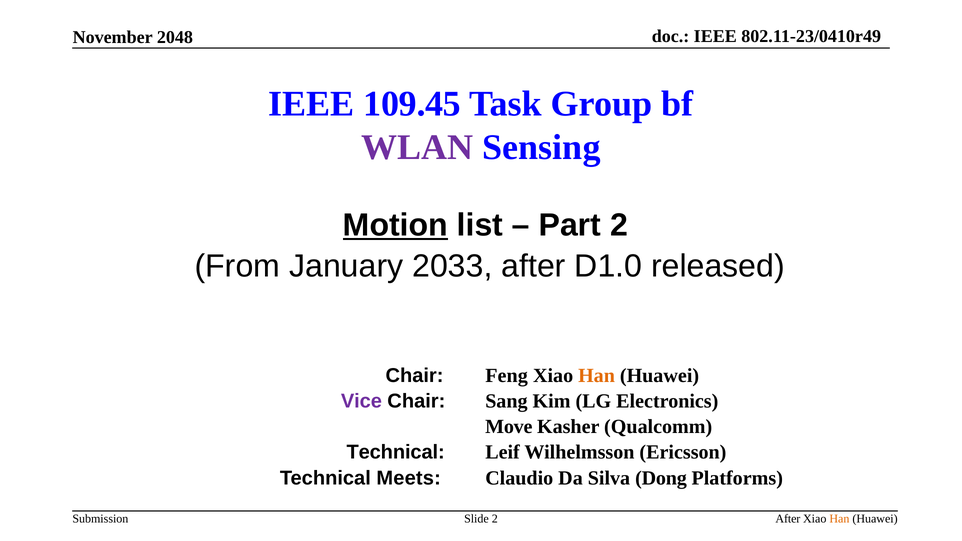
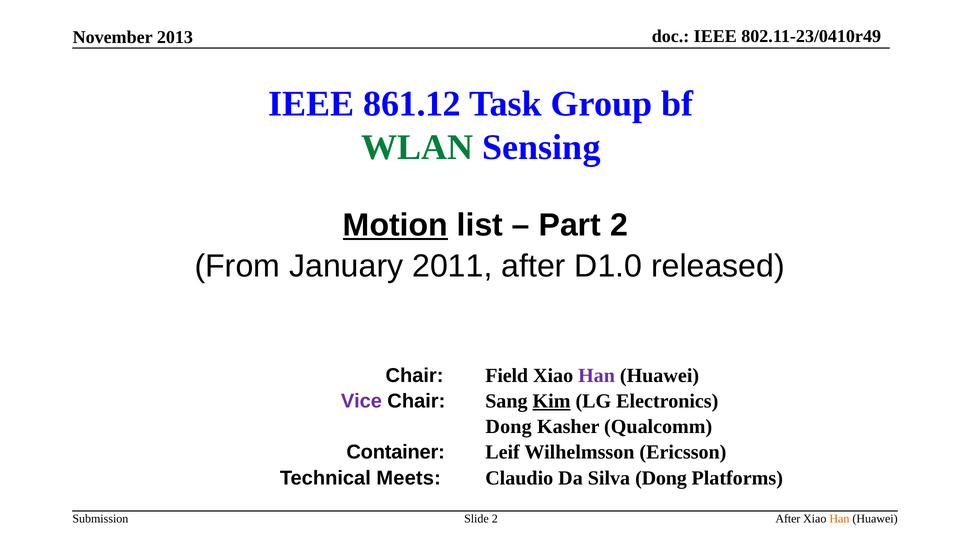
2048: 2048 -> 2013 (175, 37)
109.45: 109.45 -> 861.12 (412, 104)
WLAN colour: purple -> green (417, 147)
2033: 2033 -> 2011 (452, 266)
Feng: Feng -> Field (507, 375)
Han colour: orange -> purple (597, 375)
Kim underline: none -> present (552, 401)
Move: Move -> Dong (509, 427)
Technical: Technical -> Container (396, 452)
